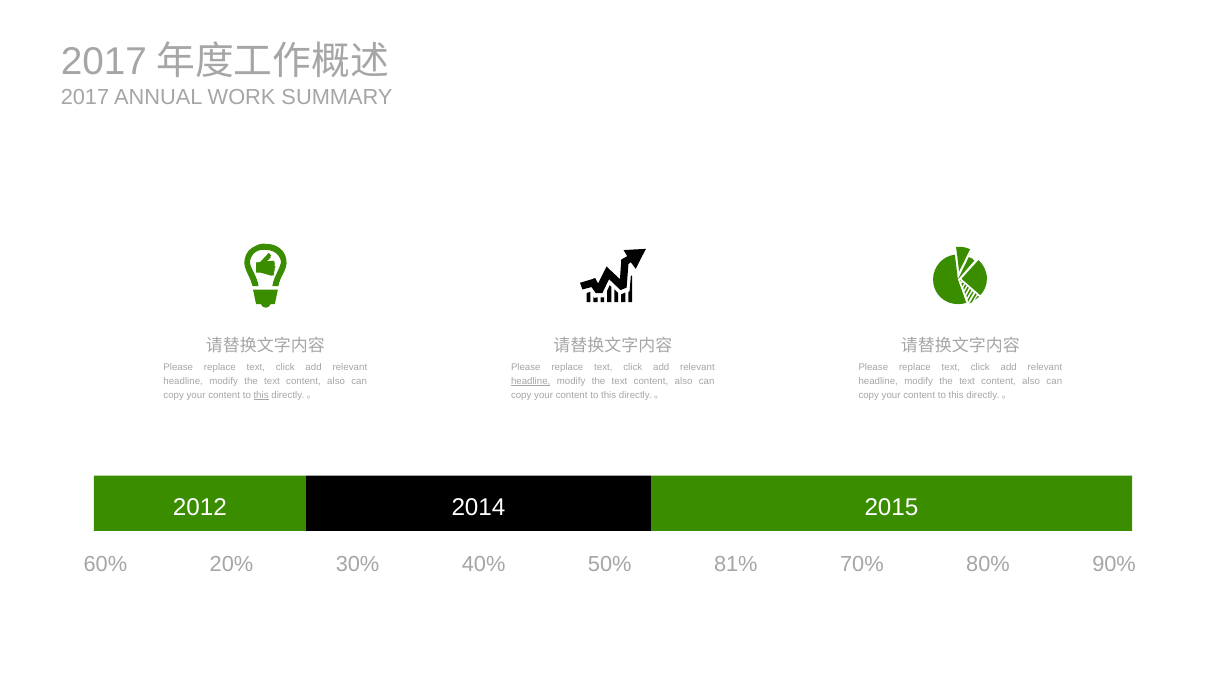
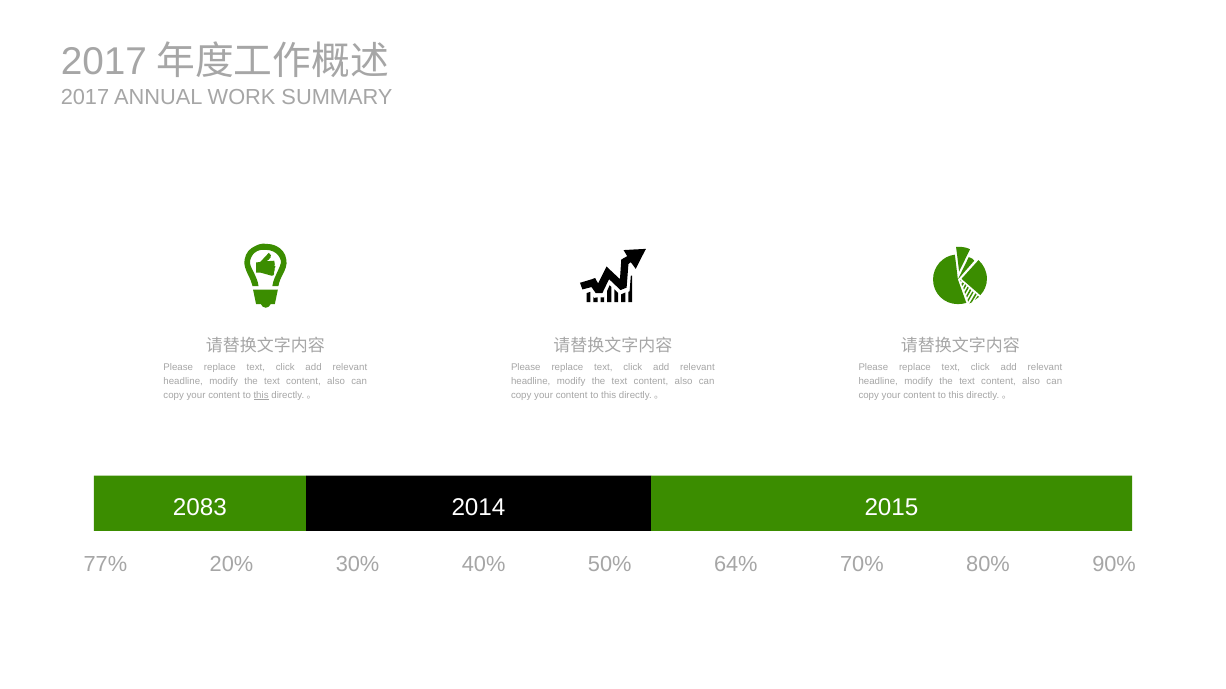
headline underline: present -> none (531, 381)
2012: 2012 -> 2083 (200, 508)
60%: 60% -> 77% (105, 565)
81%: 81% -> 64% (736, 564)
